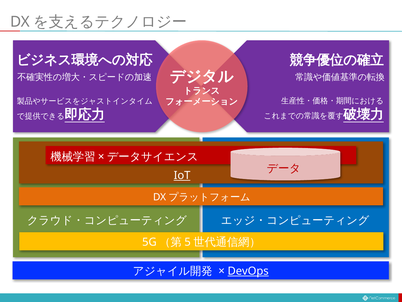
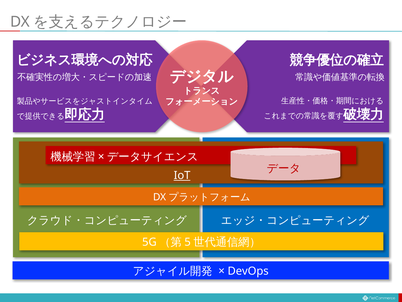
DevOps underline: present -> none (248, 271)
